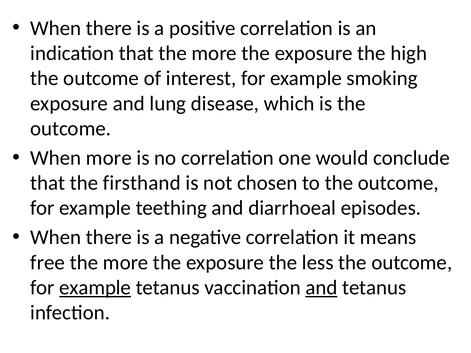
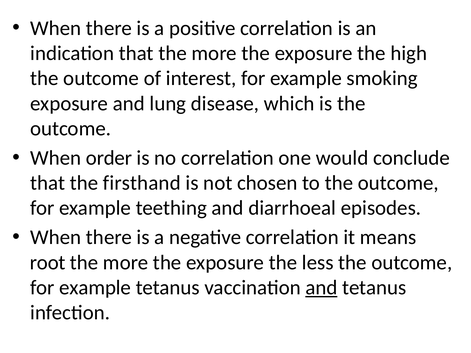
When more: more -> order (109, 158)
free: free -> root (48, 263)
example underline: present -> none (95, 288)
